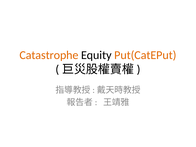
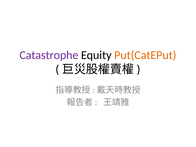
Catastrophe colour: orange -> purple (49, 55)
